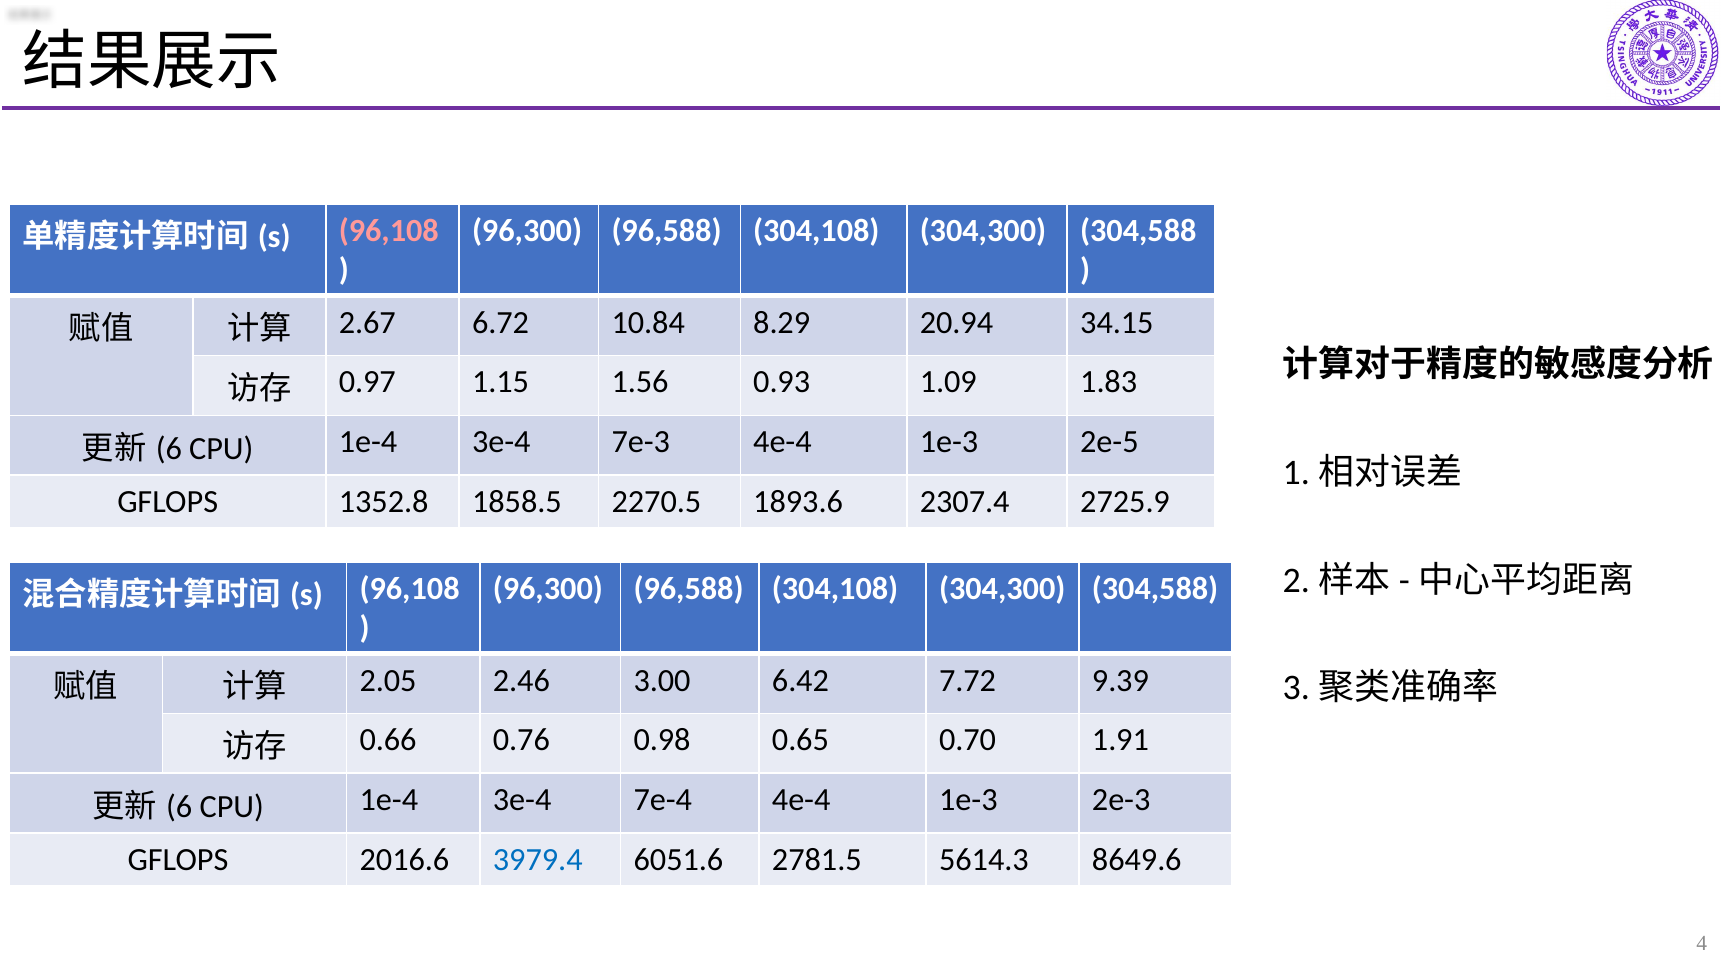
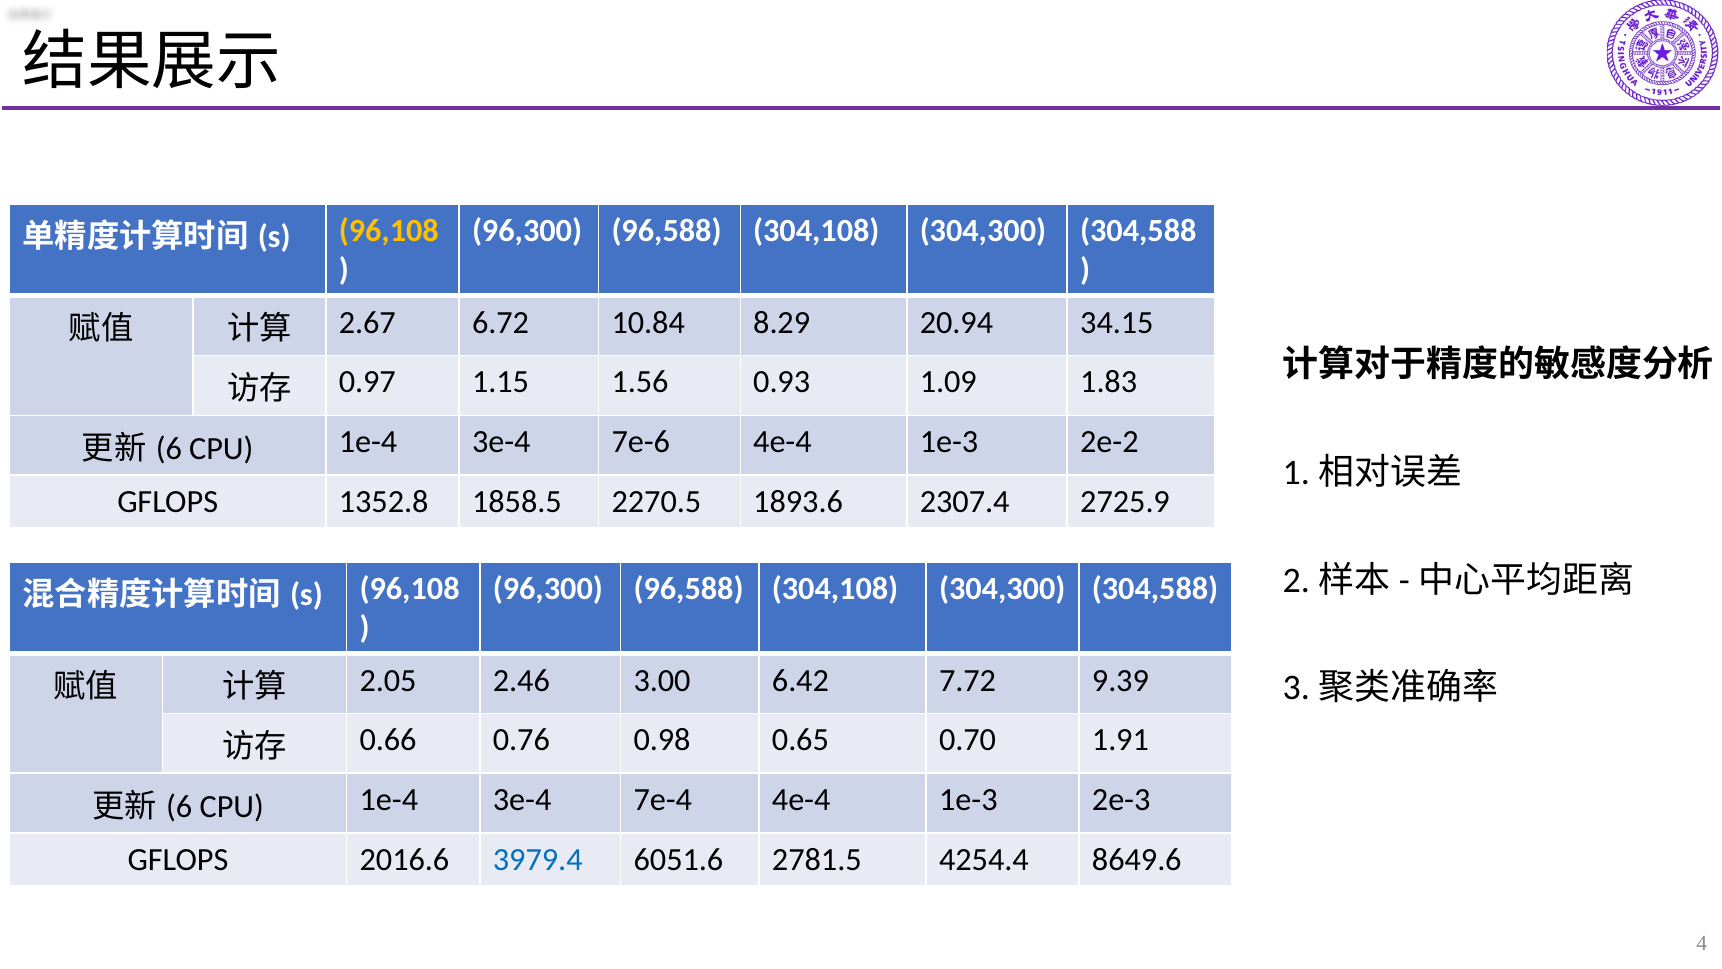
96,108 colour: pink -> yellow (389, 231)
7e-3: 7e-3 -> 7e-6 (641, 442)
2e-5: 2e-5 -> 2e-2 (1109, 442)
5614.3: 5614.3 -> 4254.4 (984, 859)
